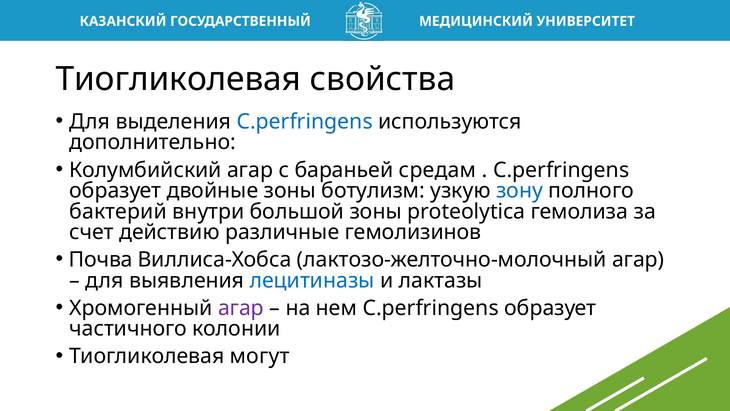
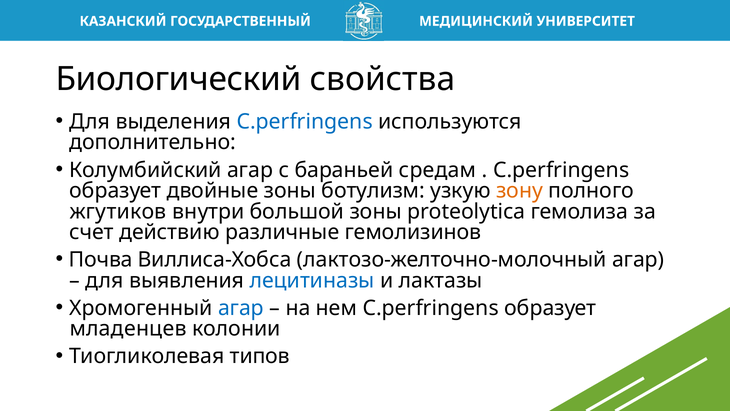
Тиогликолевая: Тиогликолевая -> Биологический (179, 79)
зону colour: blue -> orange (519, 191)
бактерий: бактерий -> жгутиков (118, 211)
агар colour: purple -> blue (241, 308)
частичного: частичного -> младенцев (128, 329)
могут: могут -> типов (260, 356)
